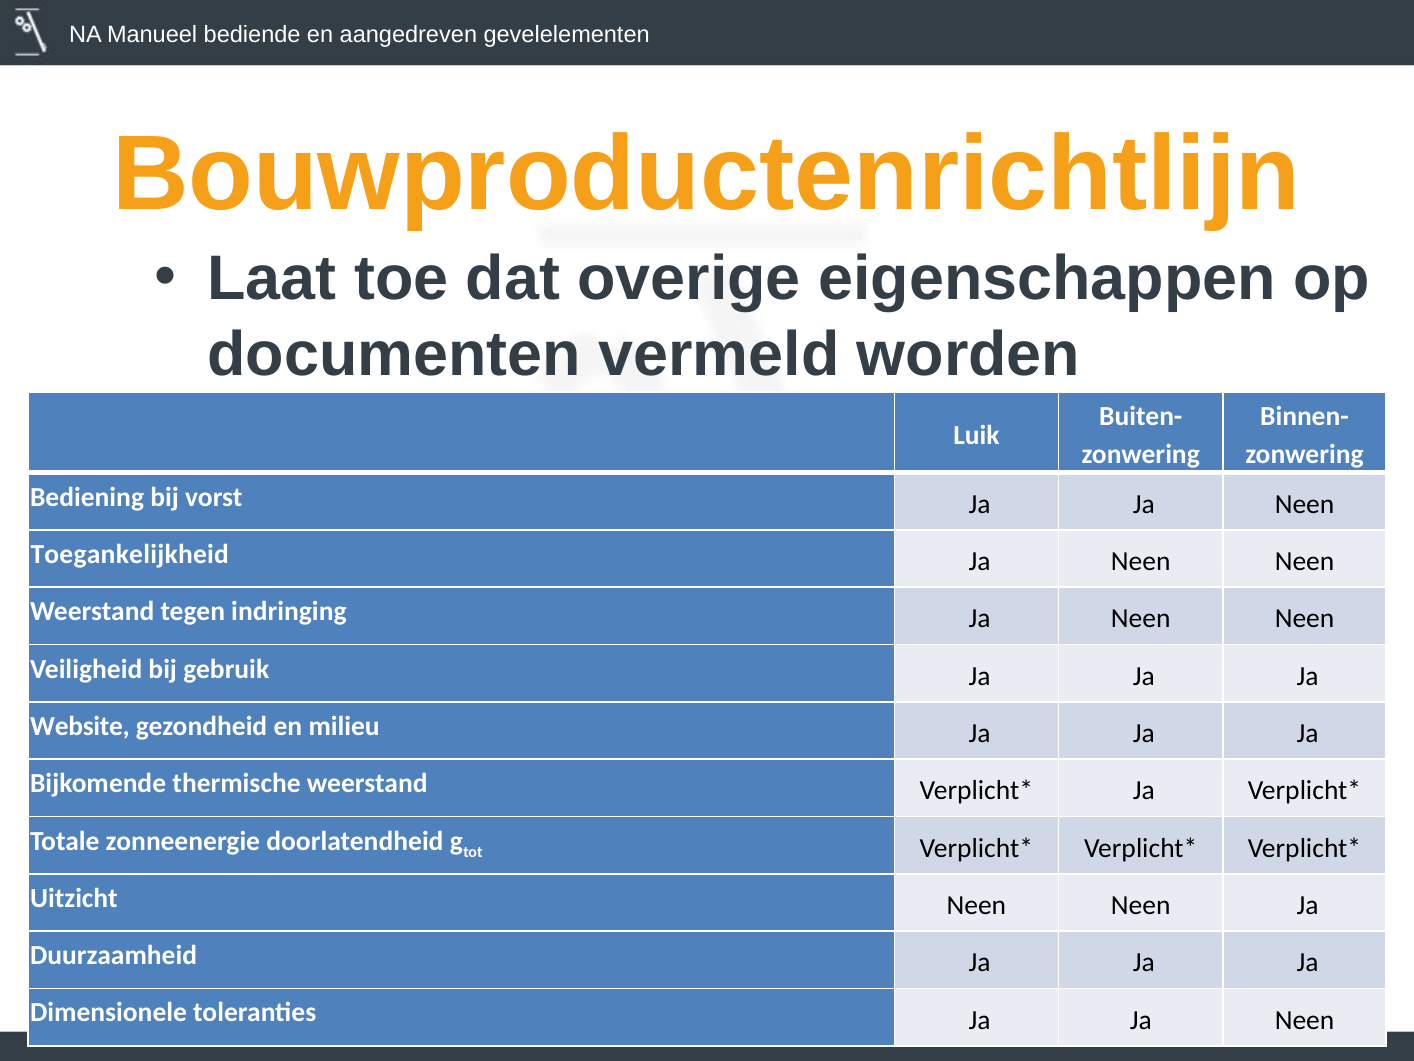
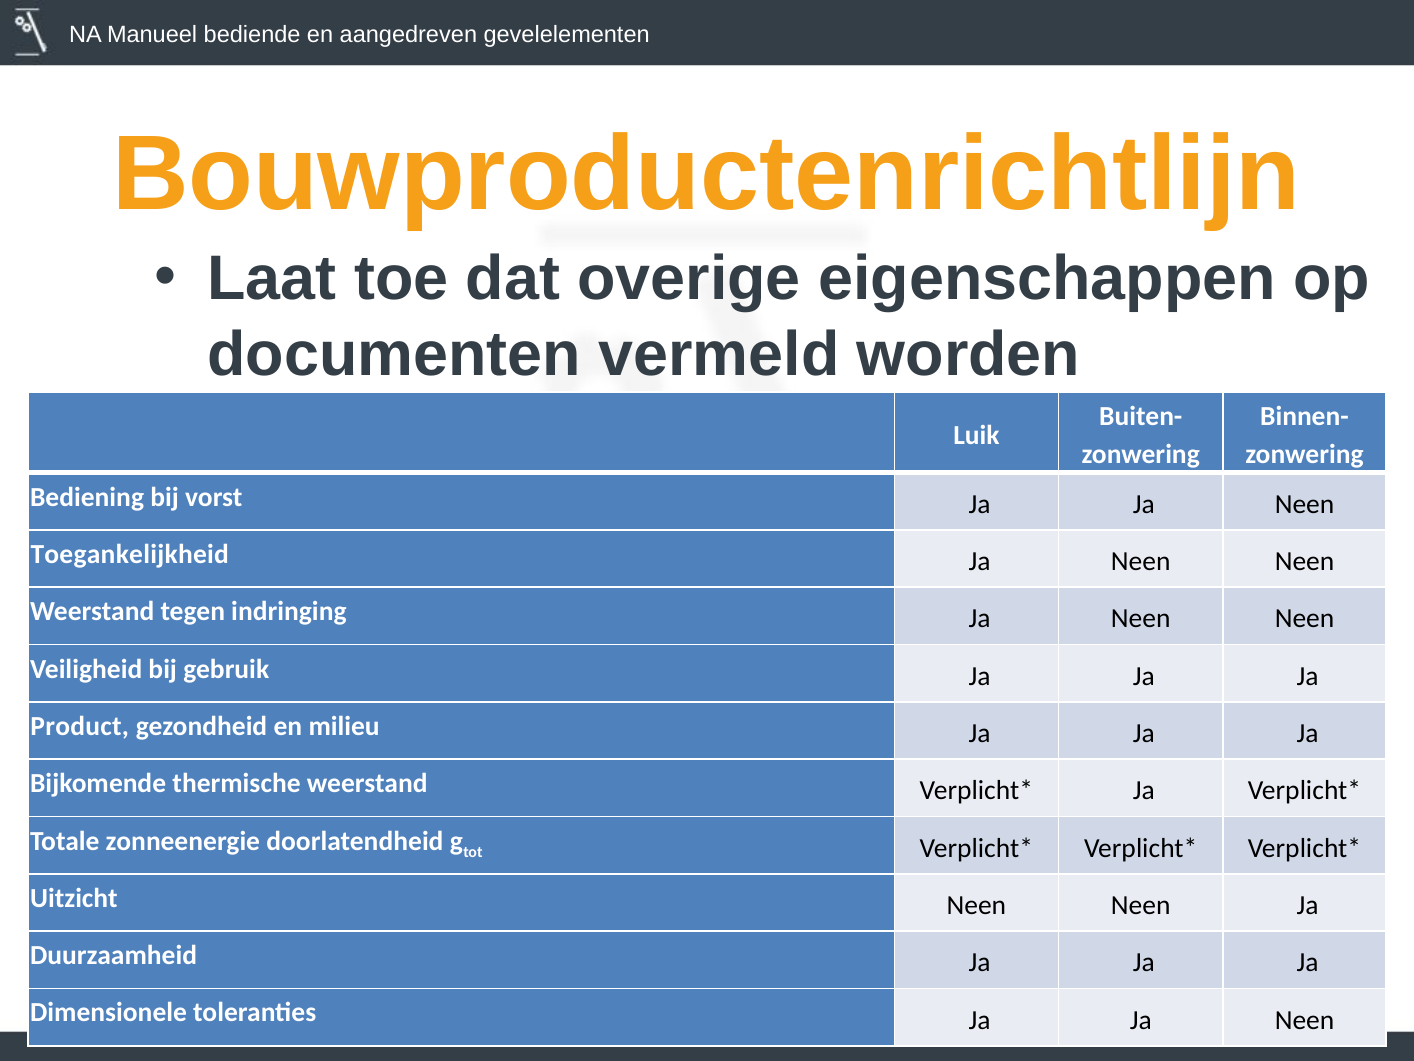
Website: Website -> Product (80, 726)
